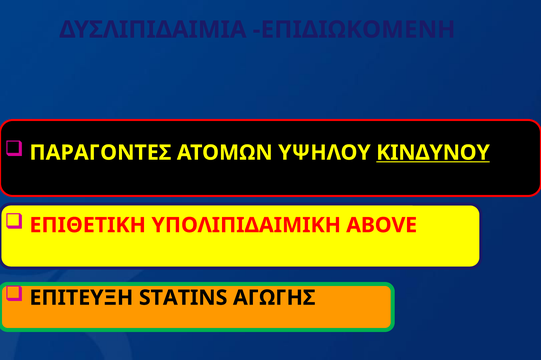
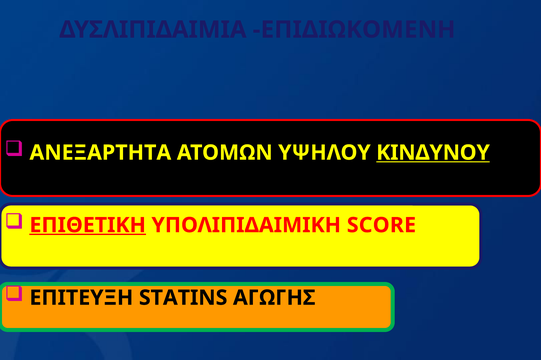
ΠΑΡΑΓΟΝΤΕΣ: ΠΑΡΑΓΟΝΤΕΣ -> ΑΝΕΞΑΡΤΗΤΑ (100, 153)
ΕΠΙΘΕΤΙΚΗ underline: none -> present (88, 226)
ABOVE: ABOVE -> SCORE (381, 226)
